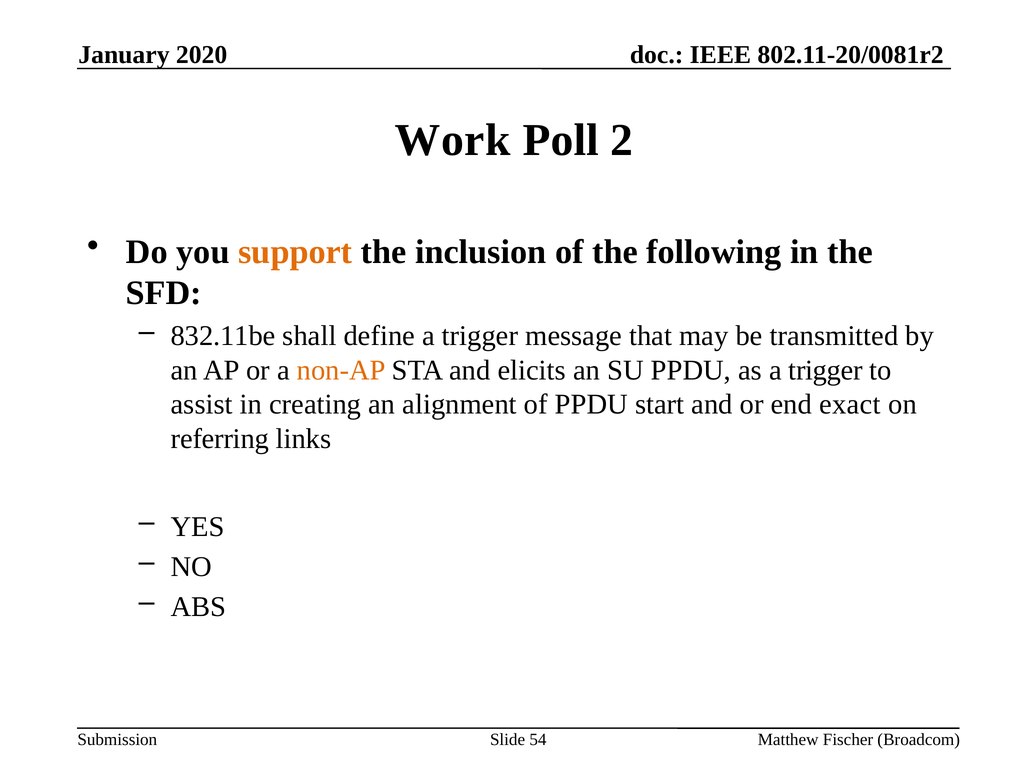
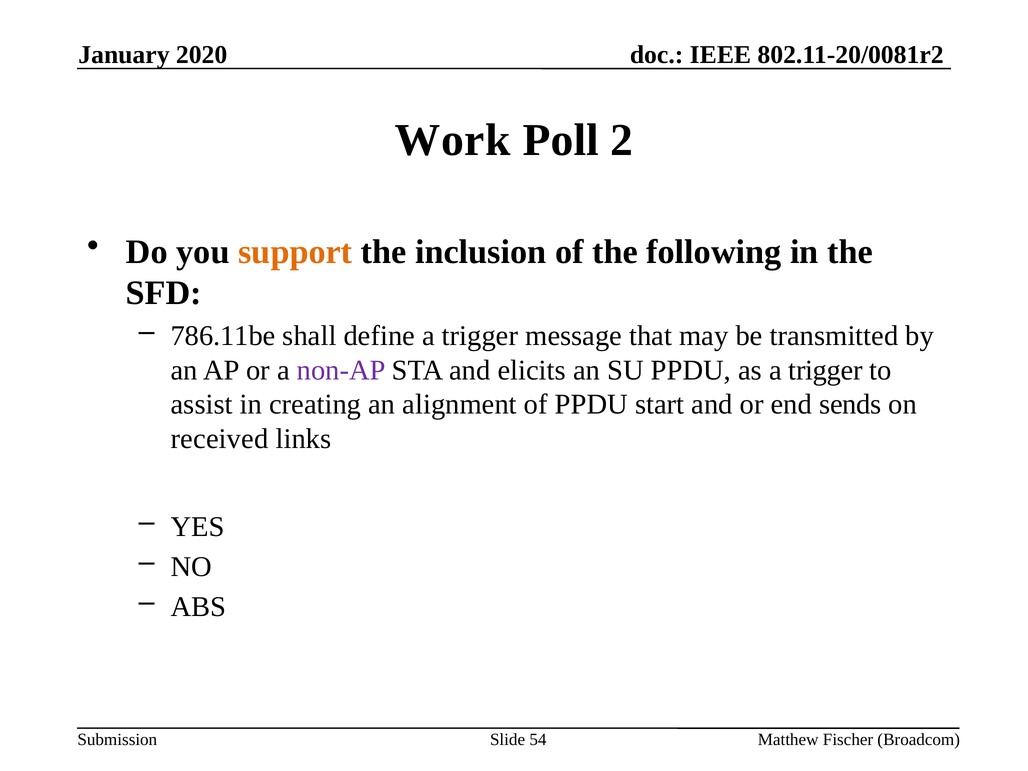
832.11be: 832.11be -> 786.11be (223, 336)
non-AP colour: orange -> purple (341, 370)
exact: exact -> sends (850, 404)
referring: referring -> received (220, 439)
